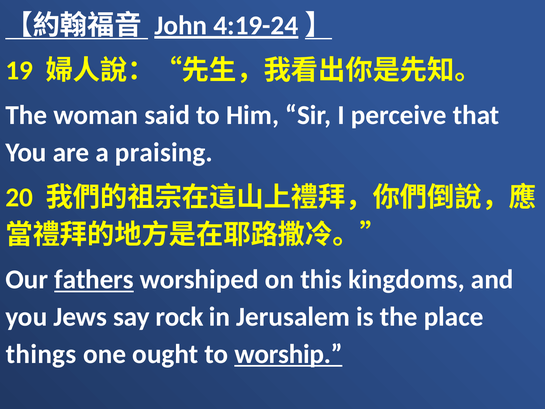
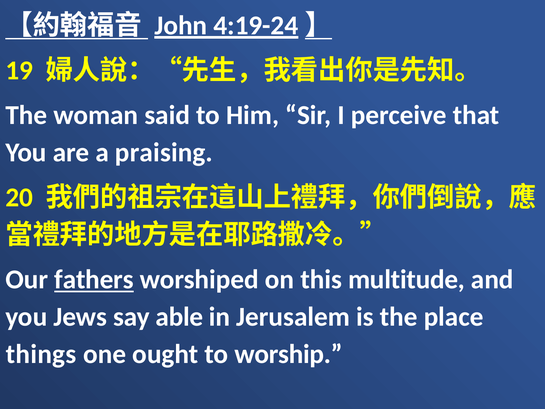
kingdoms: kingdoms -> multitude (407, 279)
rock: rock -> able (179, 317)
worship underline: present -> none (289, 354)
